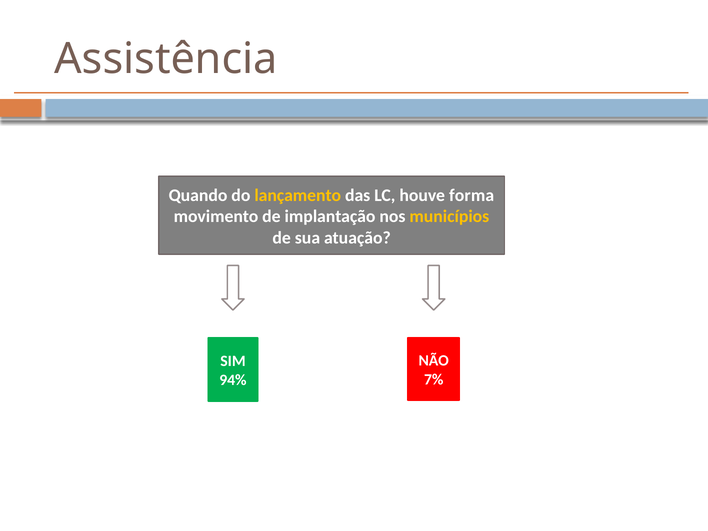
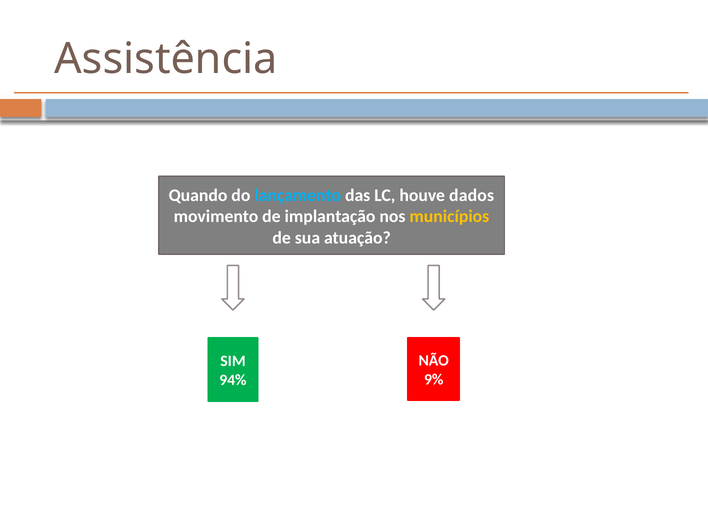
lançamento colour: yellow -> light blue (298, 195)
forma: forma -> dados (472, 195)
7%: 7% -> 9% (434, 380)
